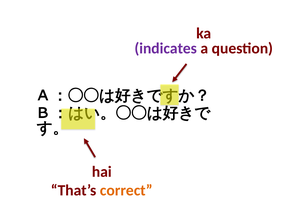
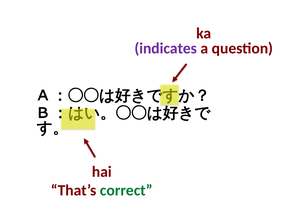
correct colour: orange -> green (126, 190)
